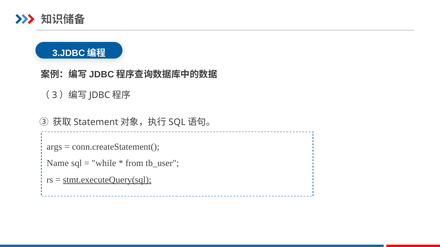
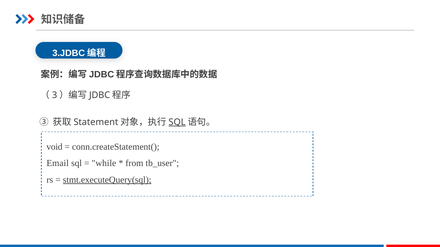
SQL underline: none -> present (177, 122)
args: args -> void (54, 147)
Name: Name -> Email (58, 164)
